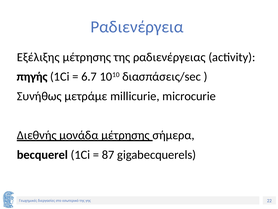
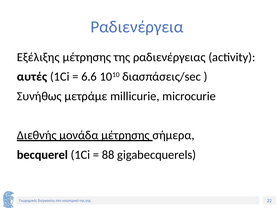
πηγής: πηγής -> αυτές (32, 76)
6.7: 6.7 -> 6.6 (89, 76)
87: 87 -> 88 (108, 154)
